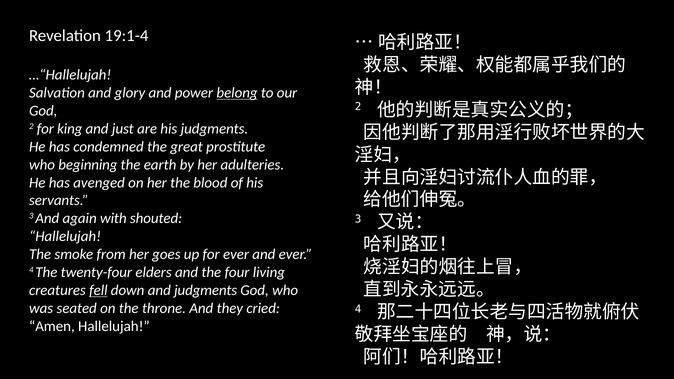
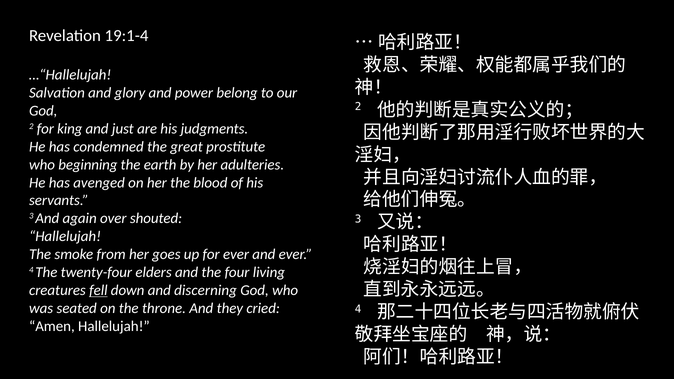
belong underline: present -> none (237, 93)
with: with -> over (113, 219)
and judgments: judgments -> discerning (206, 290)
